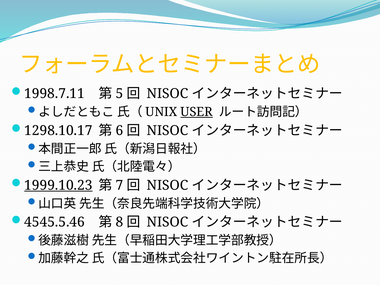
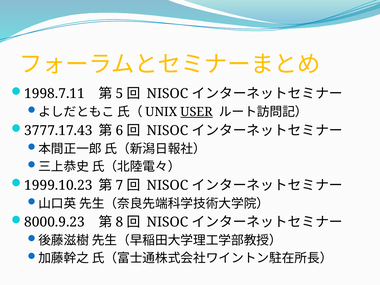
1298.10.17: 1298.10.17 -> 3777.17.43 (58, 131)
1999.10.23 underline: present -> none (58, 185)
4545.5.46: 4545.5.46 -> 8000.9.23 (55, 222)
